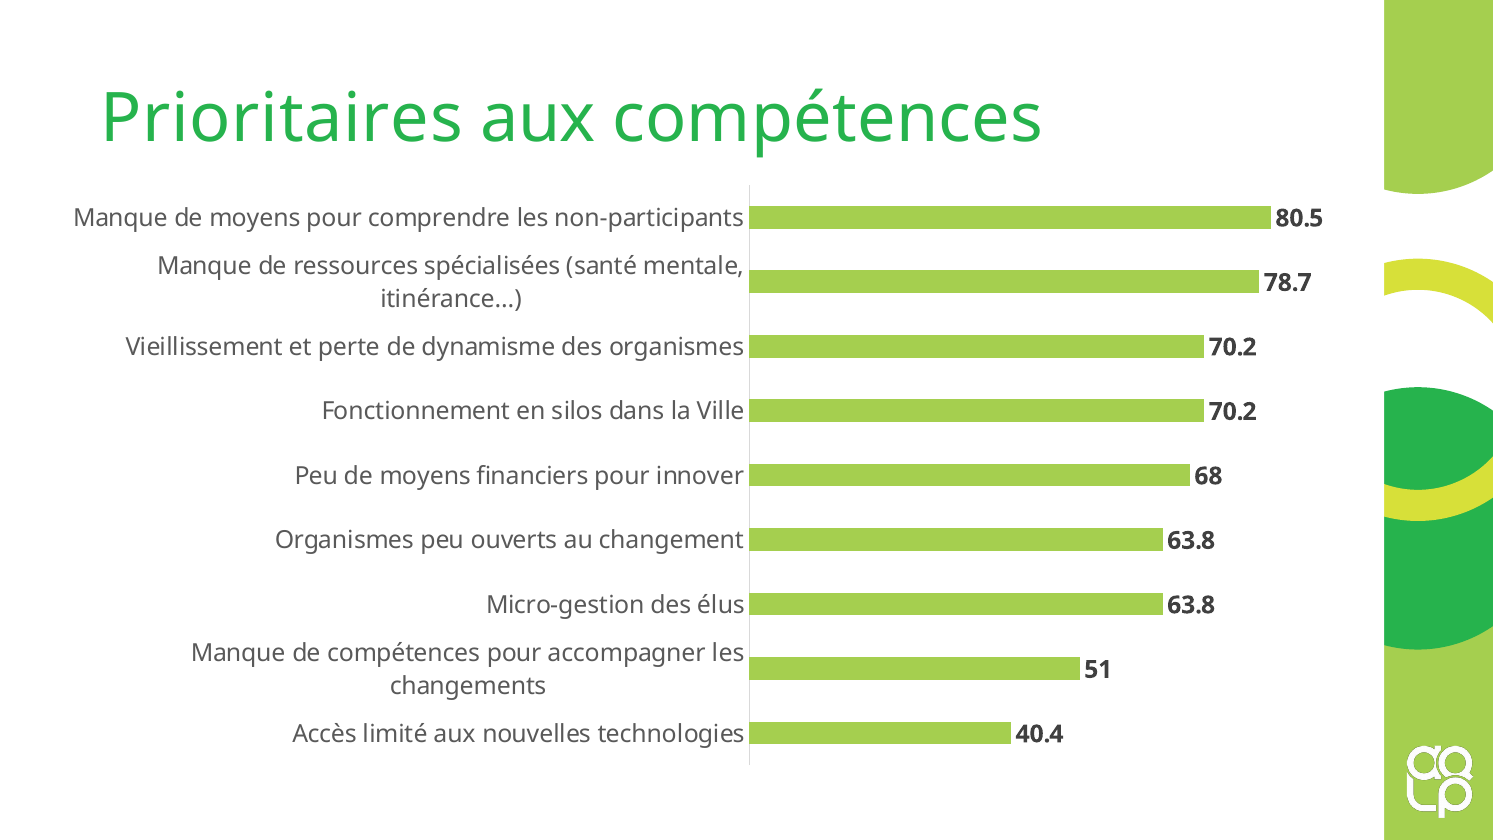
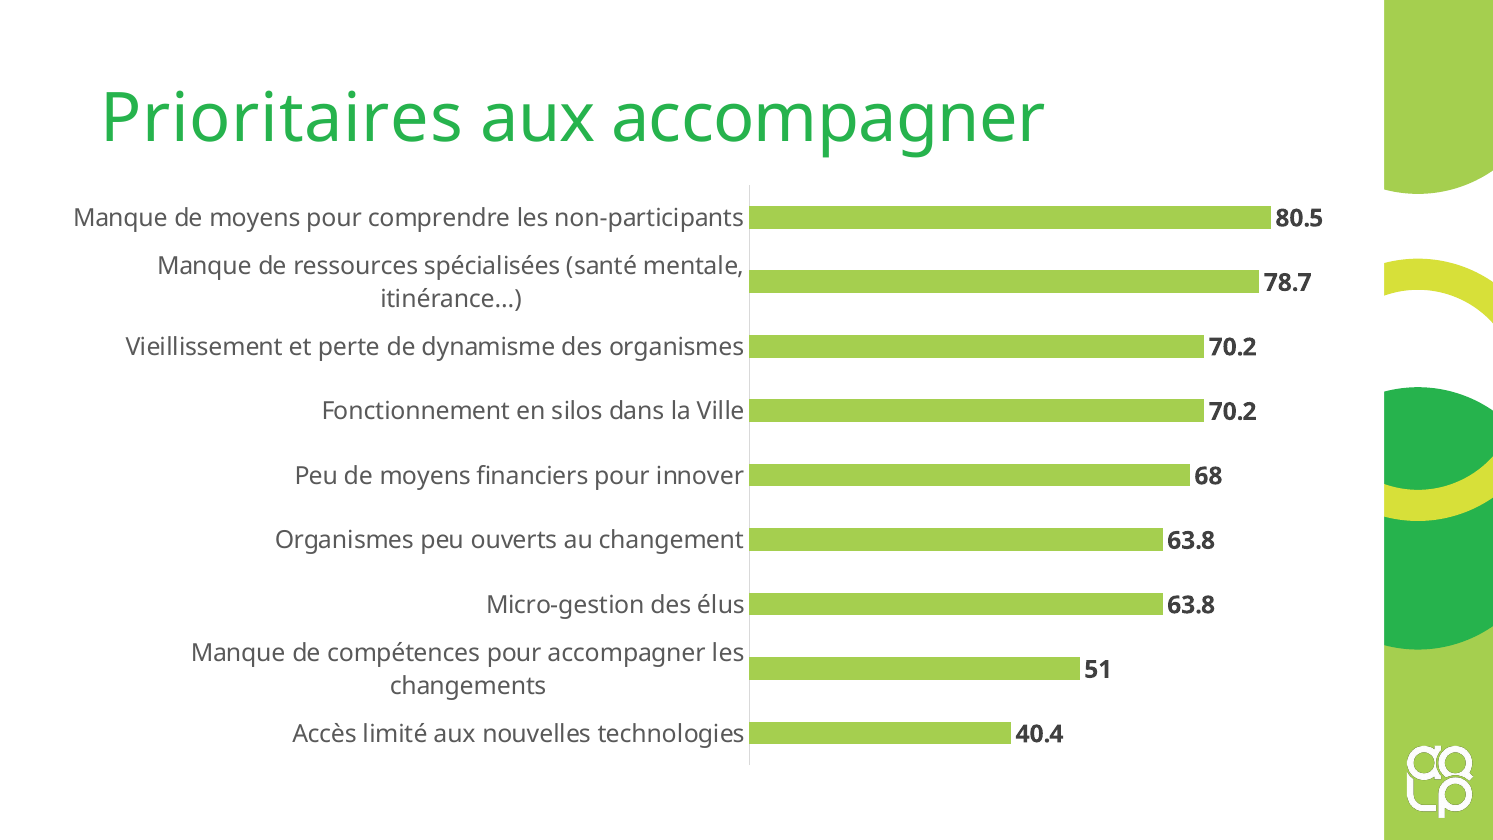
aux compétences: compétences -> accompagner (828, 118)
